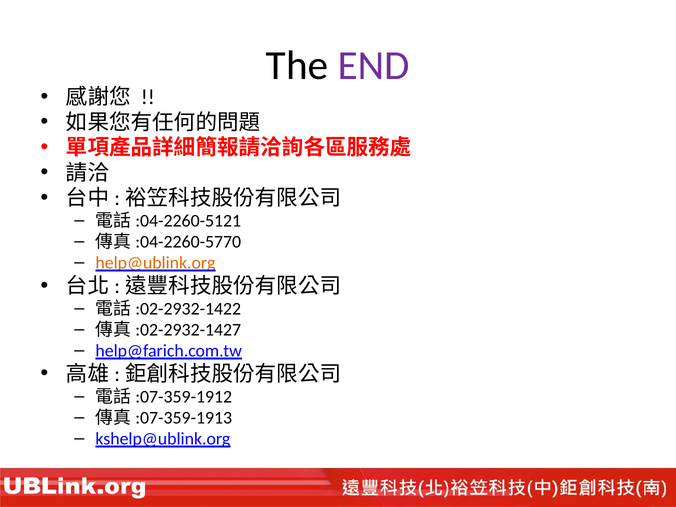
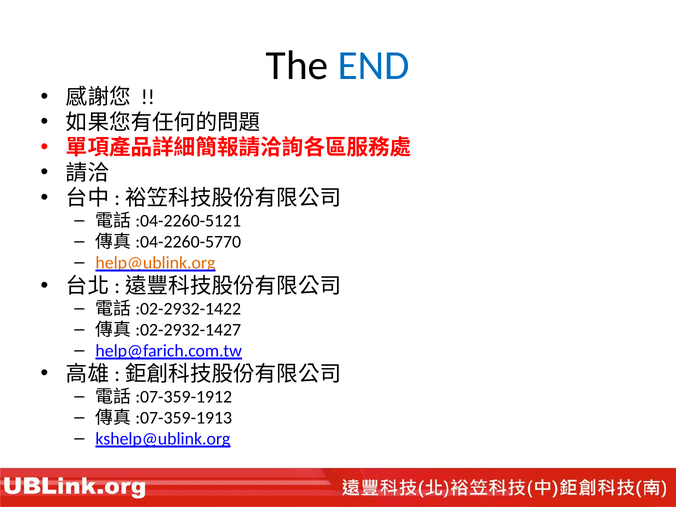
END colour: purple -> blue (374, 65)
